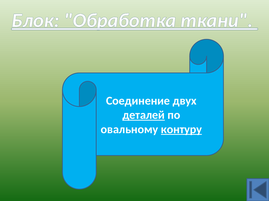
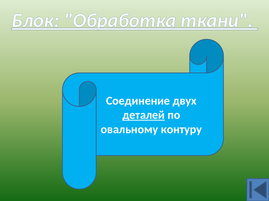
контуру underline: present -> none (181, 130)
